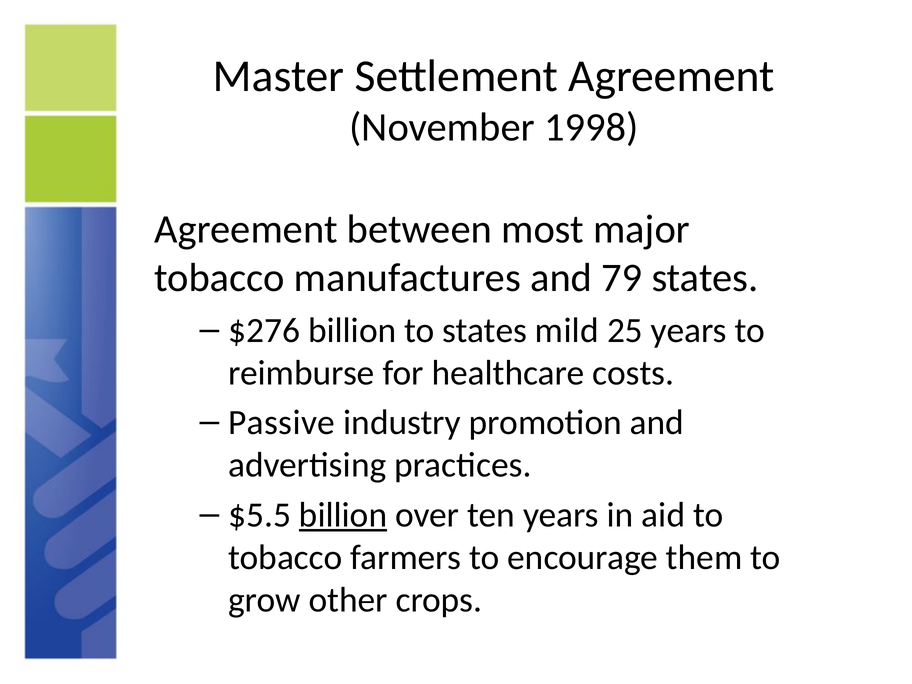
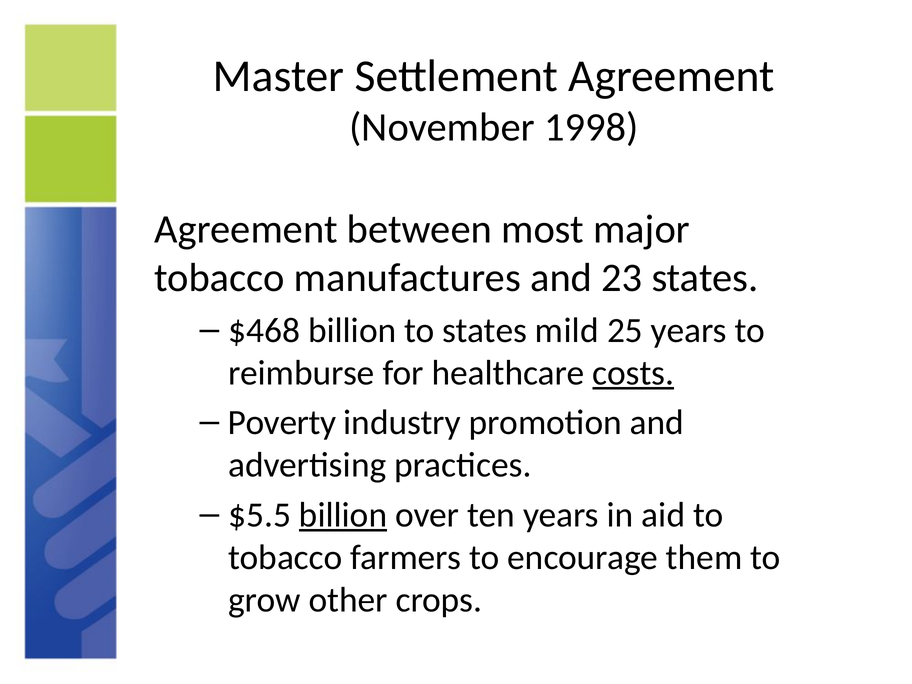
79: 79 -> 23 (622, 278)
$276: $276 -> $468 (264, 330)
costs underline: none -> present (633, 373)
Passive: Passive -> Poverty (282, 423)
